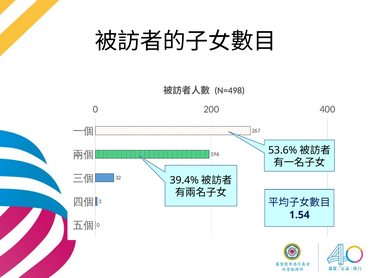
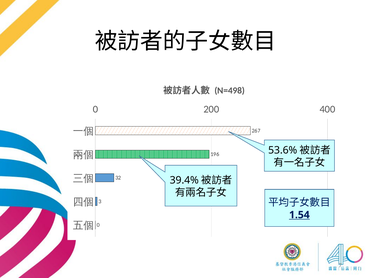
1.54 underline: none -> present (299, 215)
